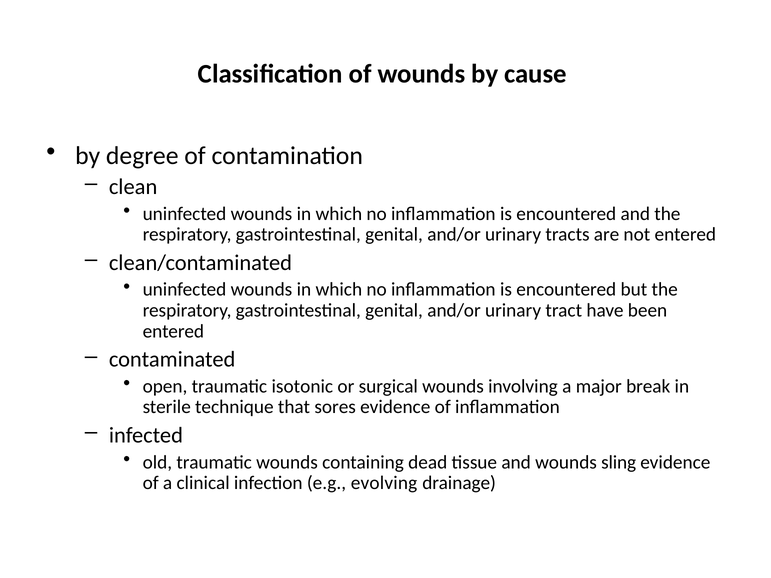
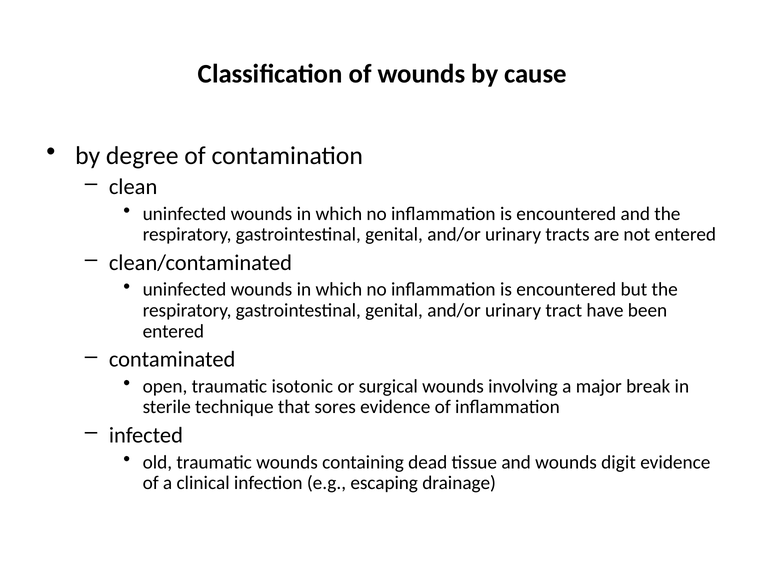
sling: sling -> digit (619, 462)
evolving: evolving -> escaping (384, 483)
